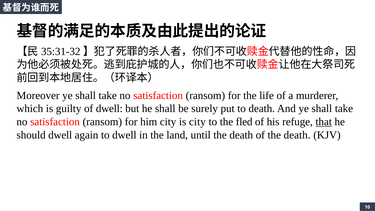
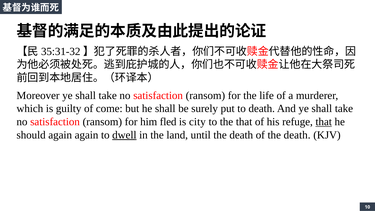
of dwell: dwell -> come (109, 109)
him city: city -> fled (168, 122)
the fled: fled -> that (244, 122)
should dwell: dwell -> again (60, 135)
dwell underline: none -> present (124, 135)
